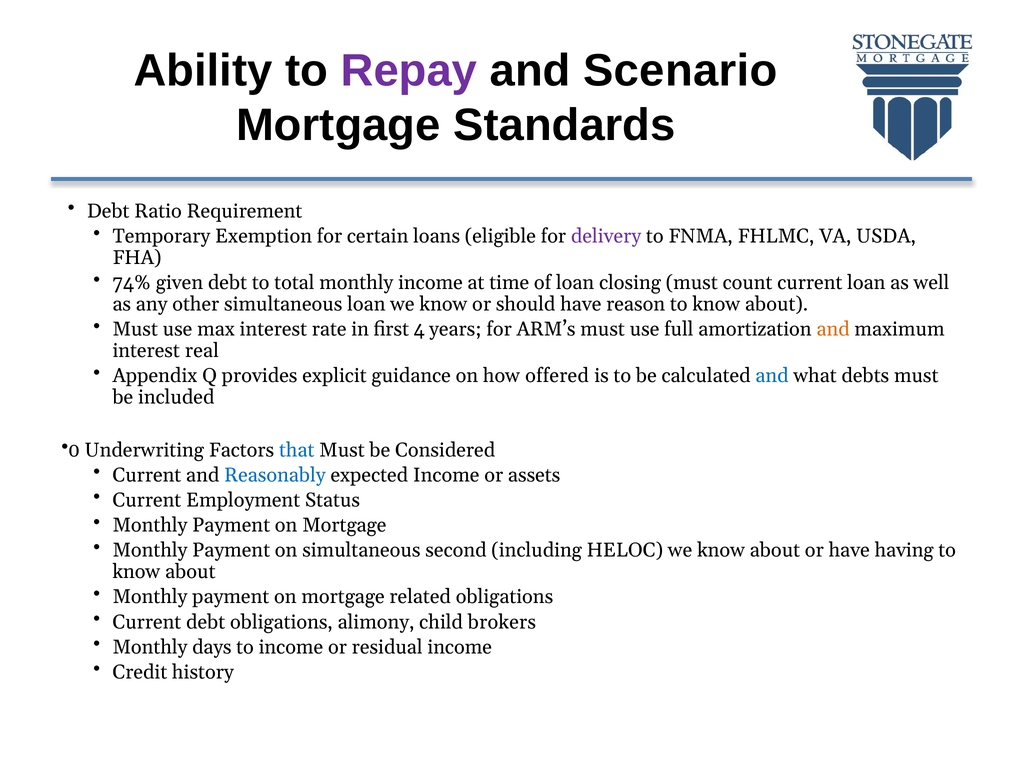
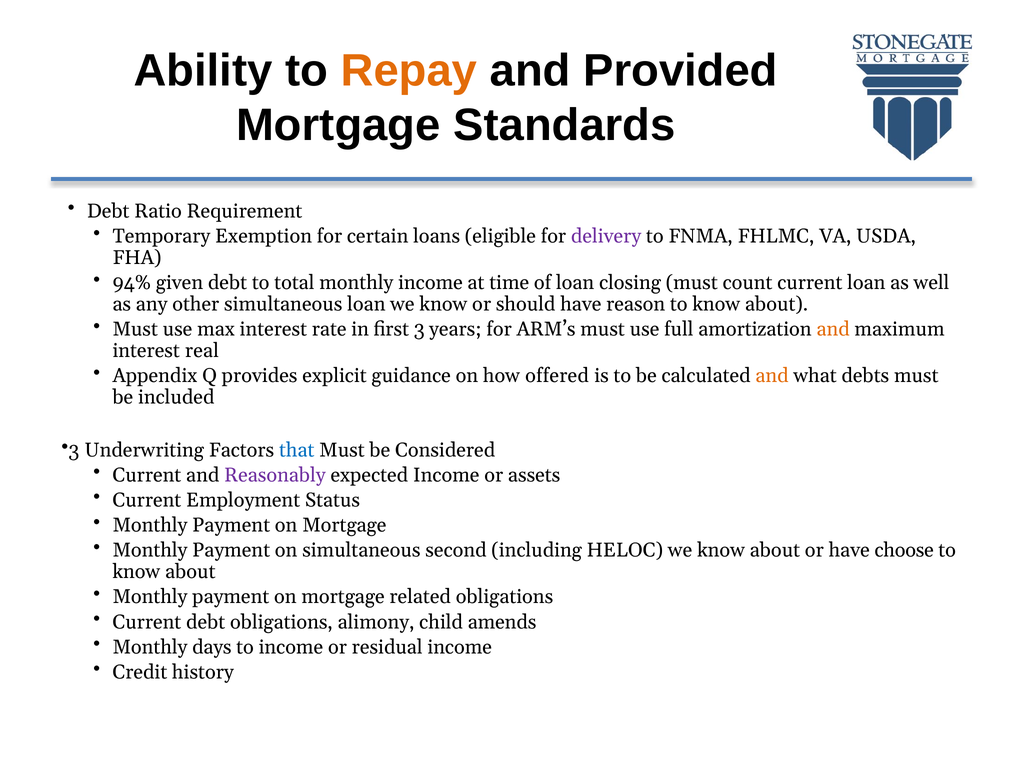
Repay colour: purple -> orange (409, 71)
Scenario: Scenario -> Provided (680, 71)
74%: 74% -> 94% (132, 283)
first 4: 4 -> 3 (419, 329)
and colour: blue -> orange (772, 376)
0: 0 -> 3 (74, 450)
Reasonably colour: blue -> purple (275, 475)
having: having -> choose (904, 550)
brokers: brokers -> amends (502, 622)
